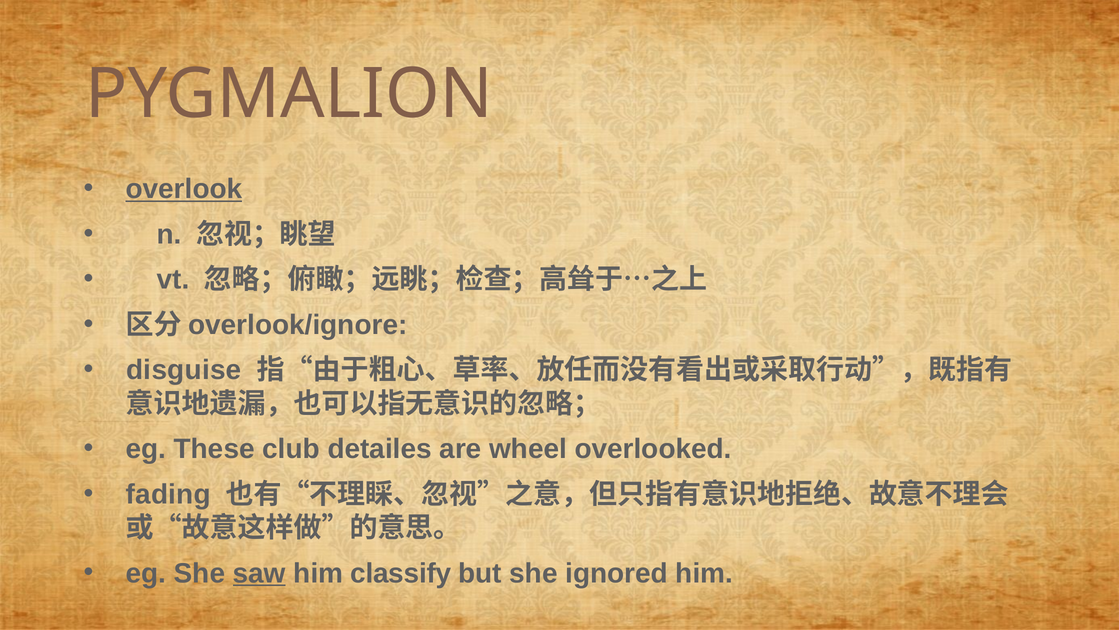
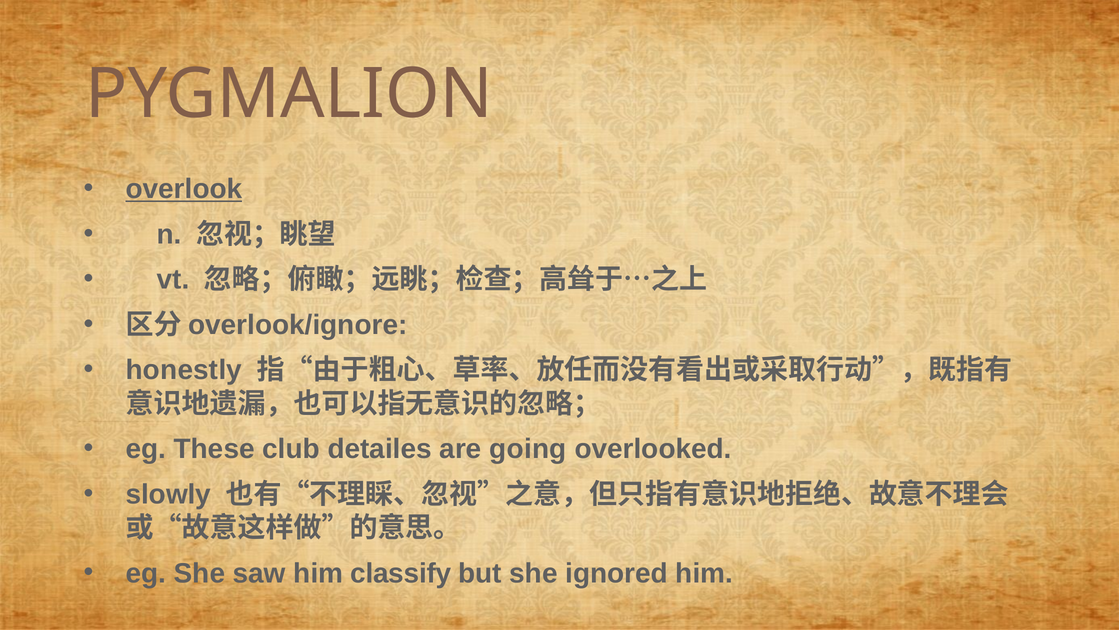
disguise: disguise -> honestly (184, 370)
wheel: wheel -> going (528, 449)
fading: fading -> slowly (168, 494)
saw underline: present -> none (259, 573)
